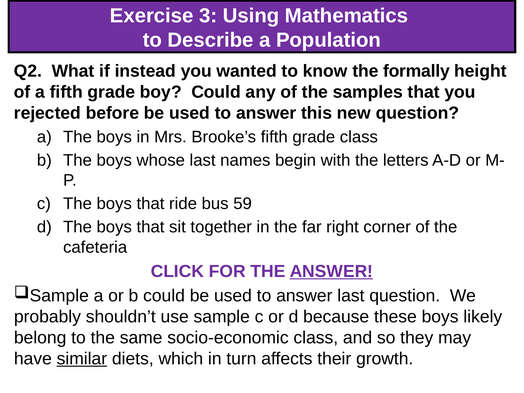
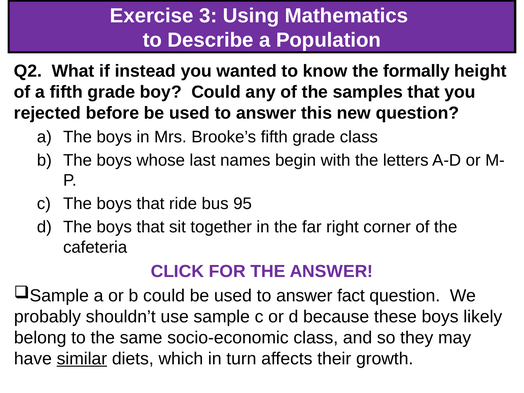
59: 59 -> 95 (243, 204)
ANSWER underline: present -> none (331, 271)
answer last: last -> fact (351, 296)
